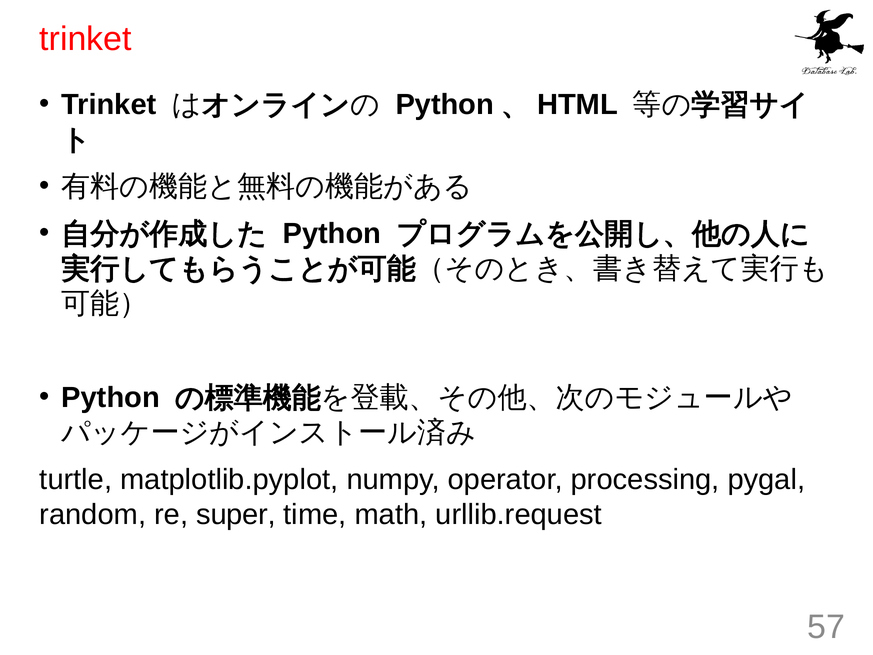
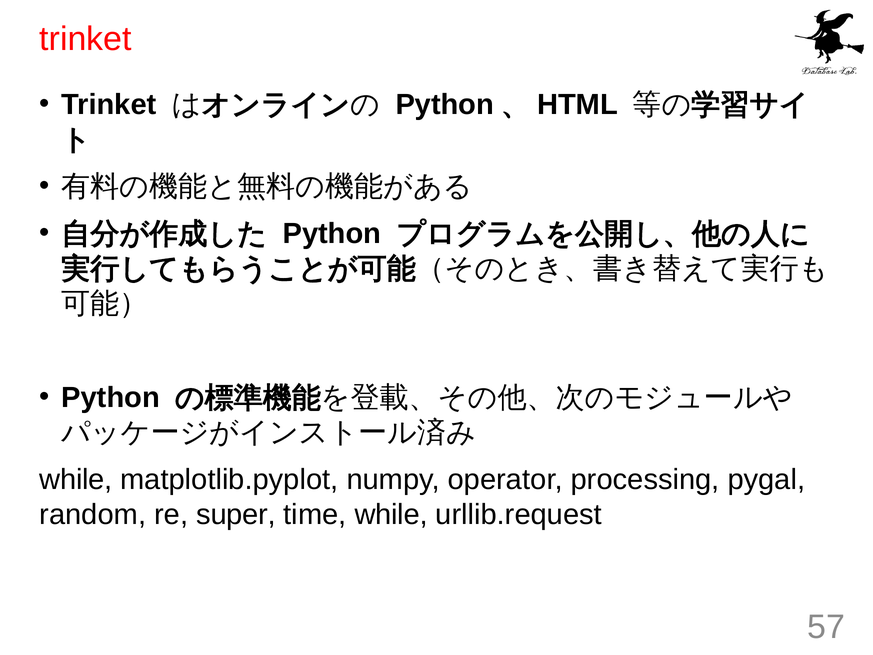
turtle: turtle -> while (76, 480)
time math: math -> while (391, 515)
